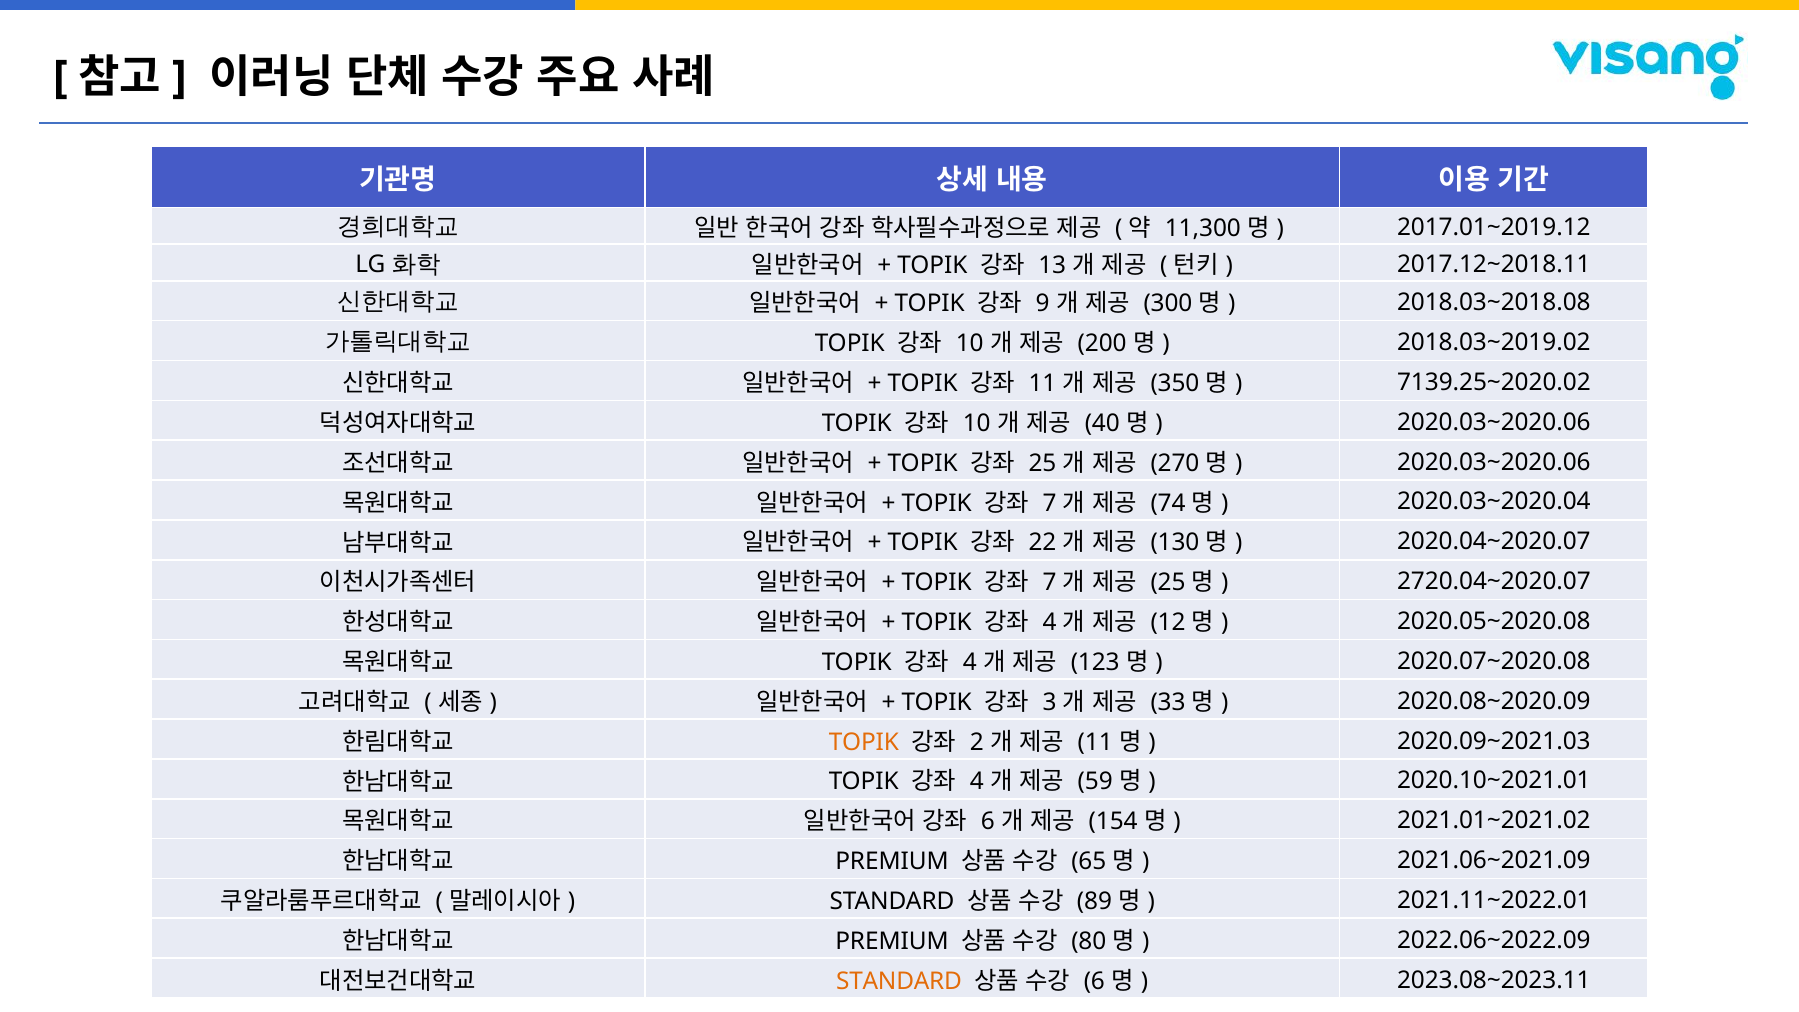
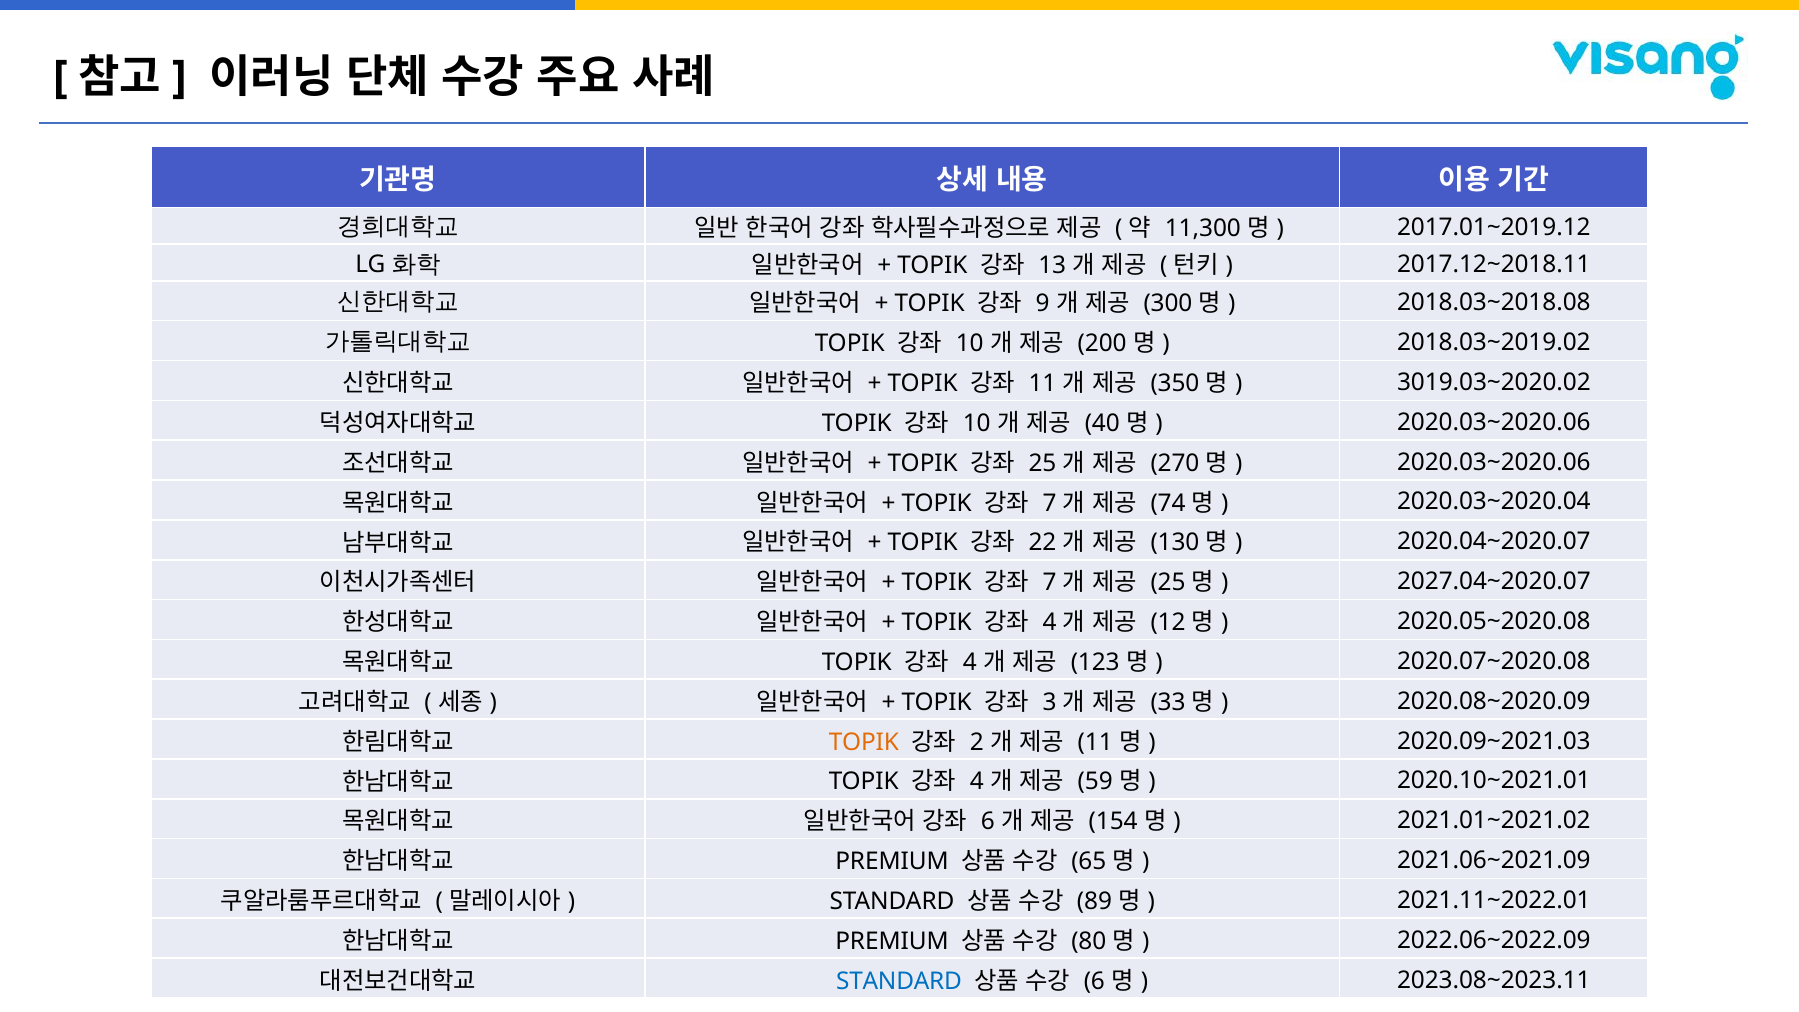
7139.25~2020.02: 7139.25~2020.02 -> 3019.03~2020.02 (1494, 382)
2720.04~2020.07: 2720.04~2020.07 -> 2027.04~2020.07 (1494, 582)
STANDARD colour: orange -> blue (899, 981)
